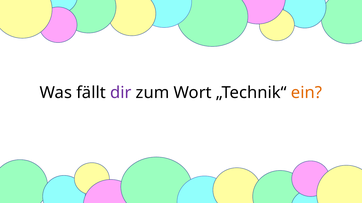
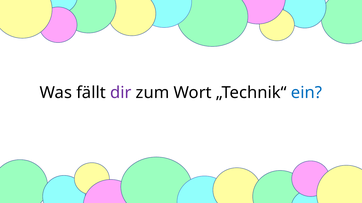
ein colour: orange -> blue (306, 93)
